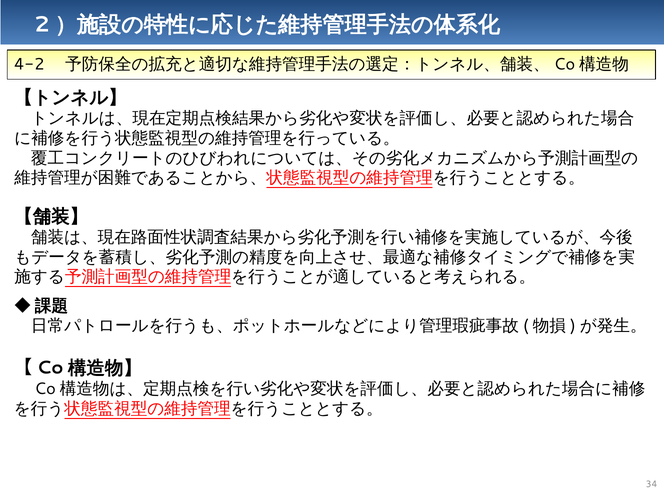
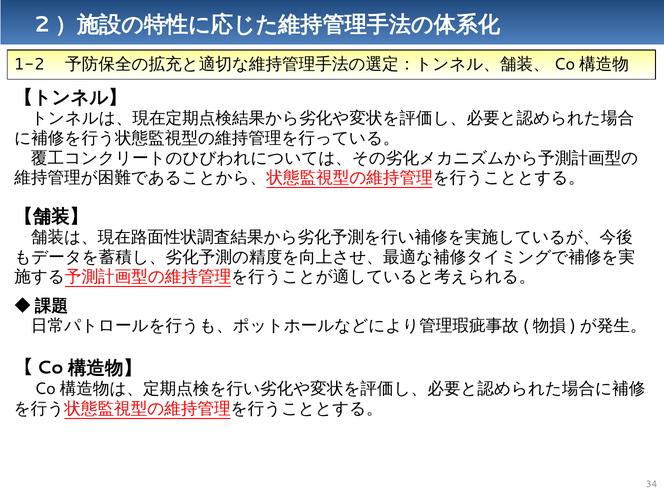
4-2: 4-2 -> 1-2 (29, 64)
